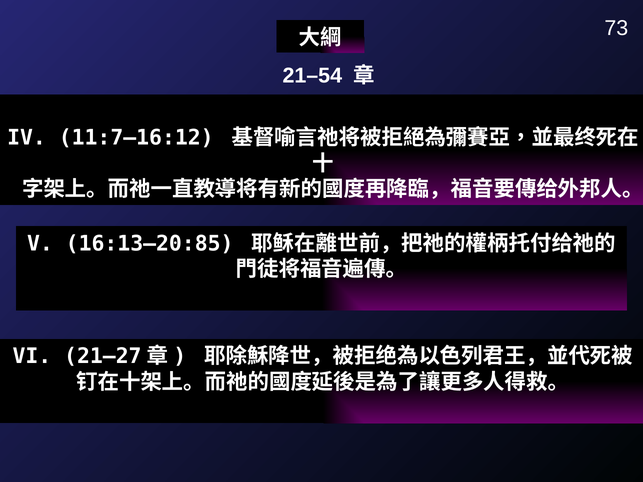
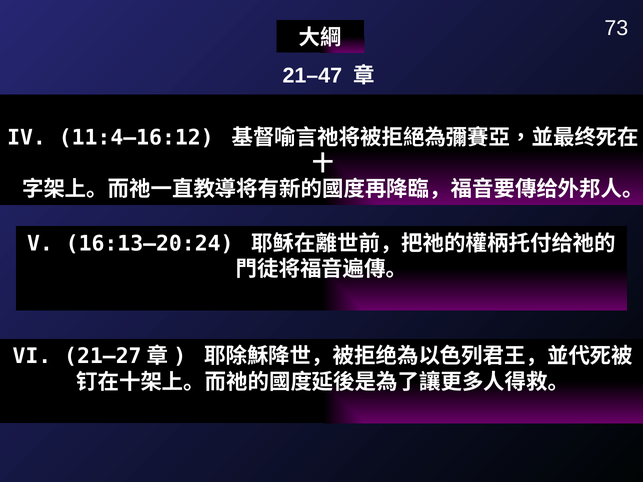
21–54: 21–54 -> 21–47 (312, 76)
11:7–16:12: 11:7–16:12 -> 11:4–16:12 (136, 138)
16:13–20:85: 16:13–20:85 -> 16:13–20:24 (150, 244)
